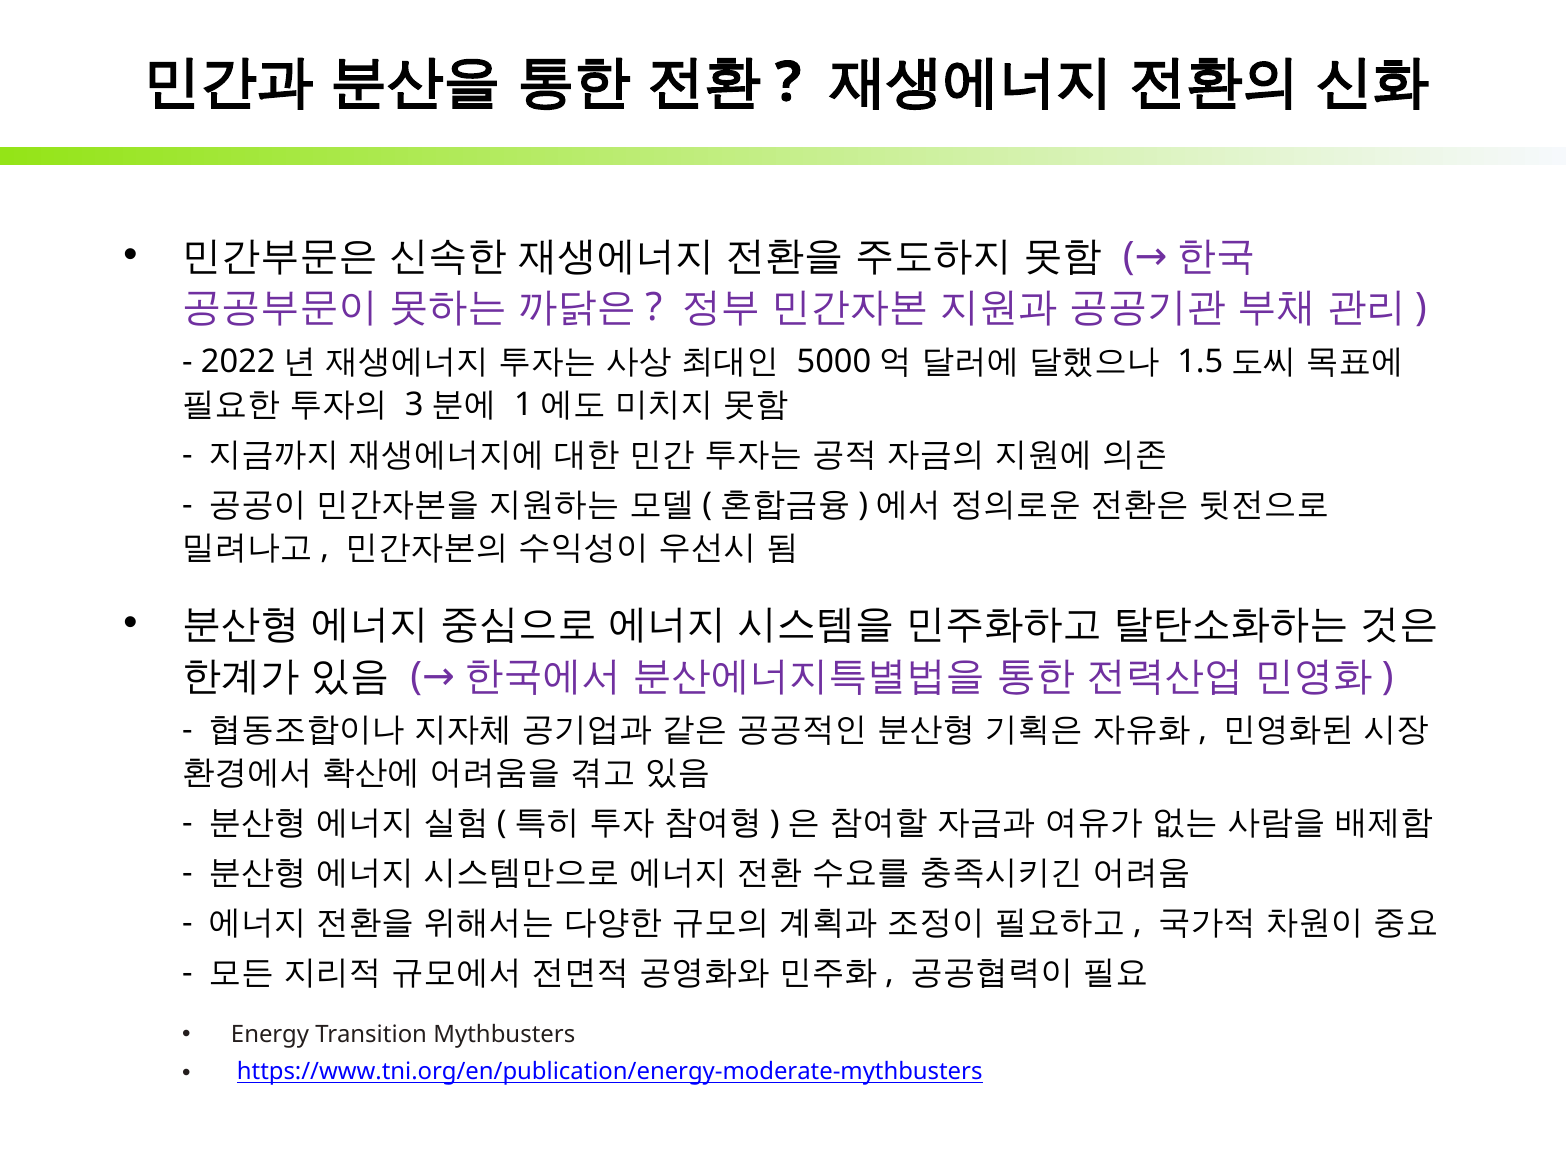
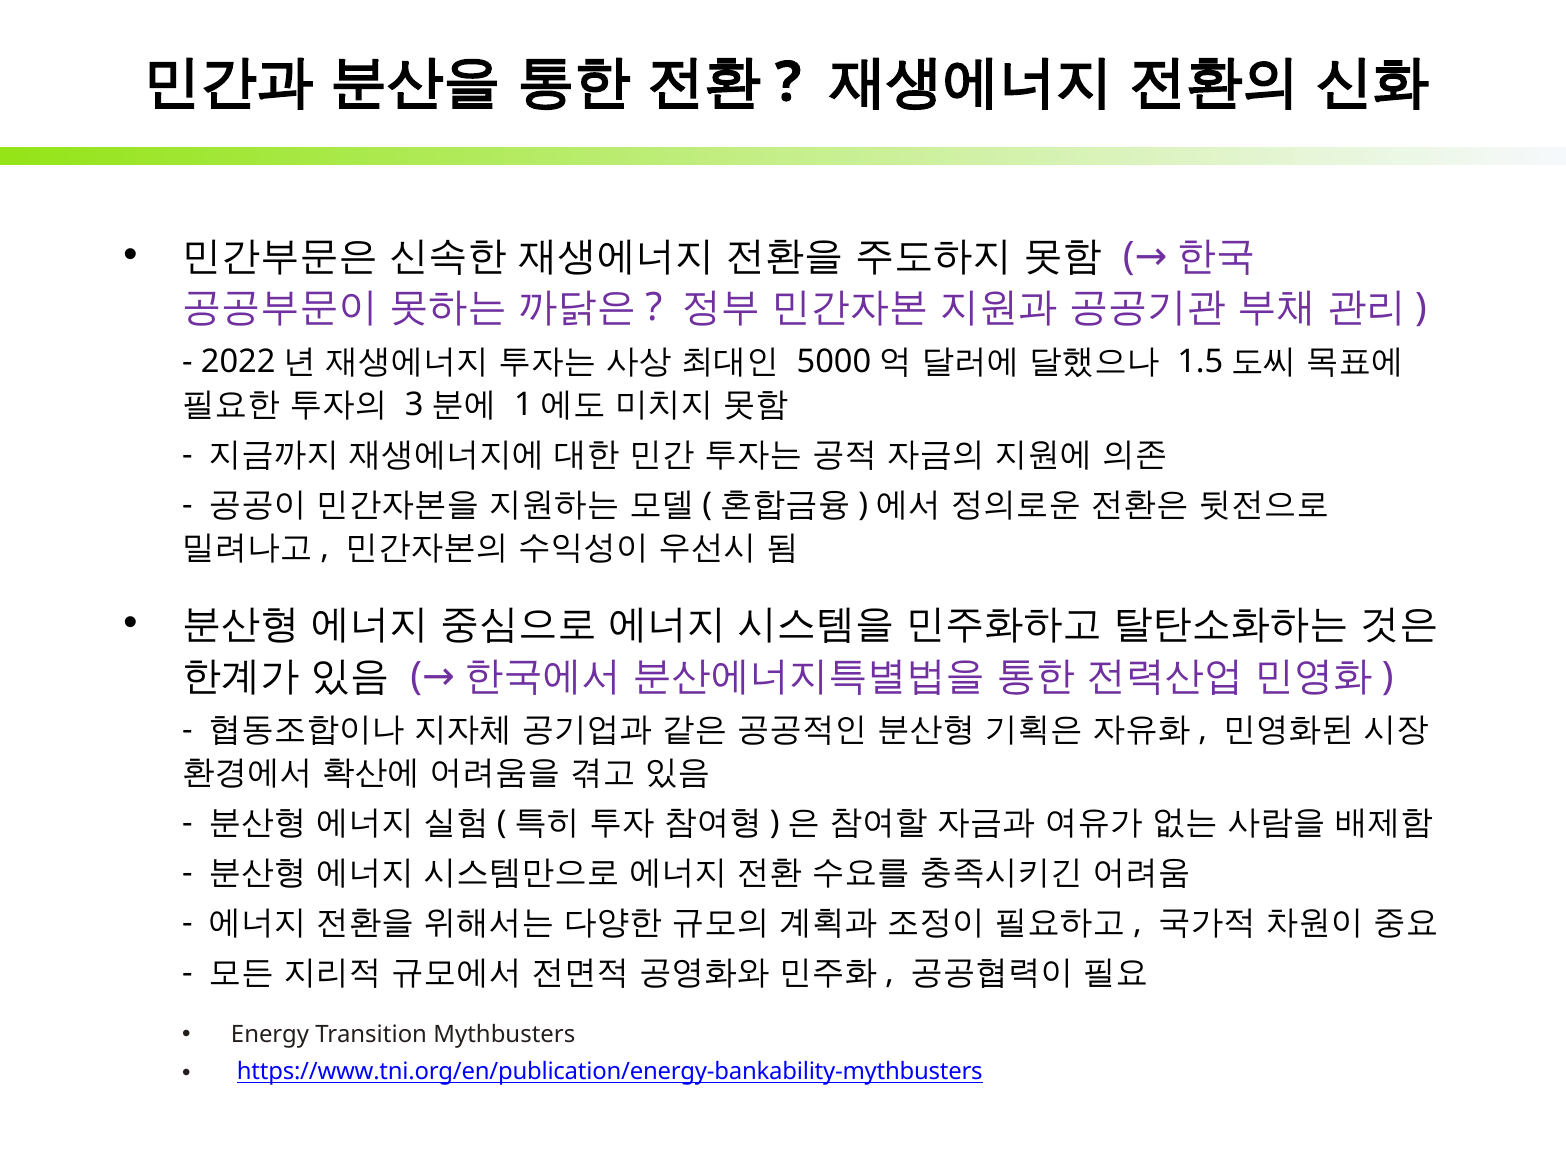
https://www.tni.org/en/publication/energy-moderate-mythbusters: https://www.tni.org/en/publication/energy-moderate-mythbusters -> https://www.tni.org/en/publication/energy-bankability-mythbusters (610, 1071)
